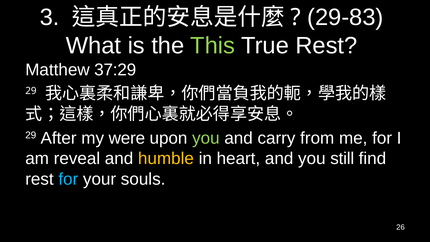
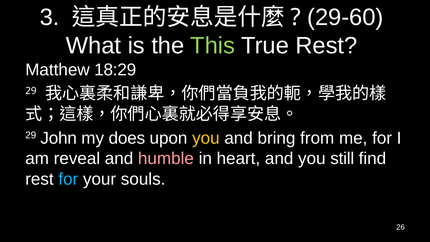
29-83: 29-83 -> 29-60 (345, 17)
37:29: 37:29 -> 18:29 (115, 70)
After: After -> John (59, 138)
were: were -> does (127, 138)
you colour: light green -> yellow (206, 138)
carry: carry -> bring (276, 138)
humble colour: yellow -> pink (166, 158)
